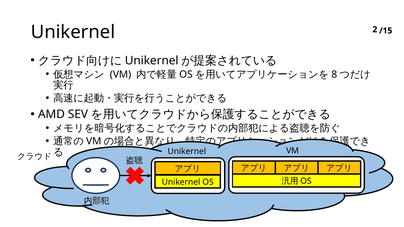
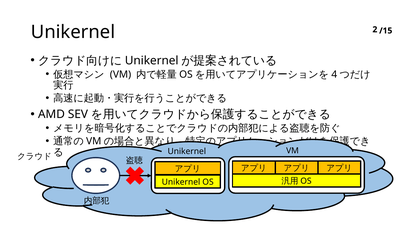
8: 8 -> 4 (334, 74)
